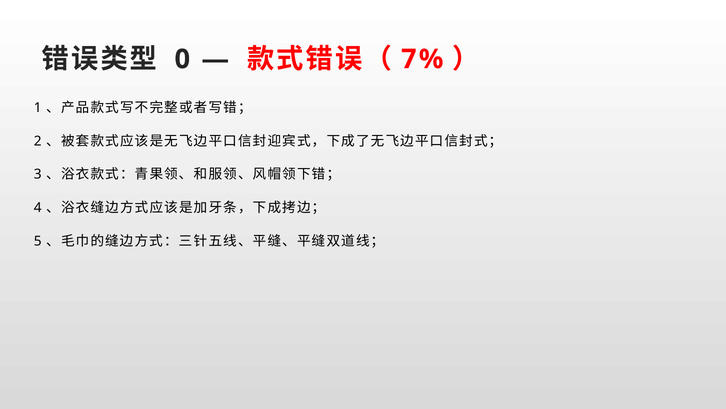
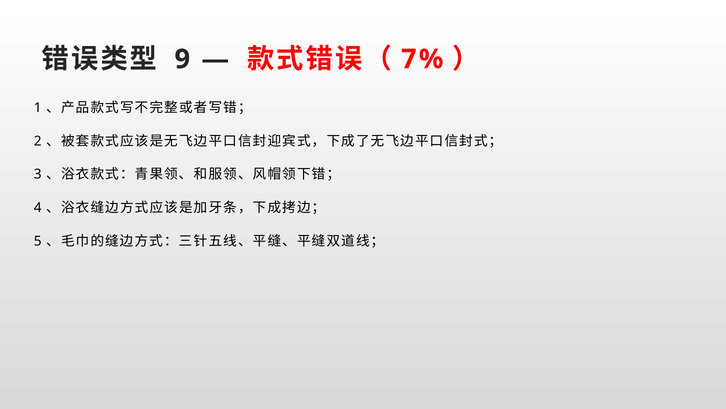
0: 0 -> 9 (182, 59)
